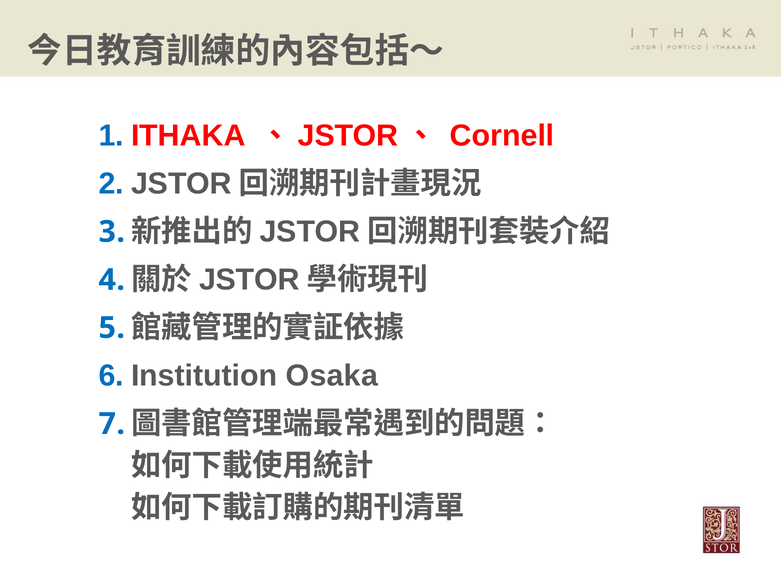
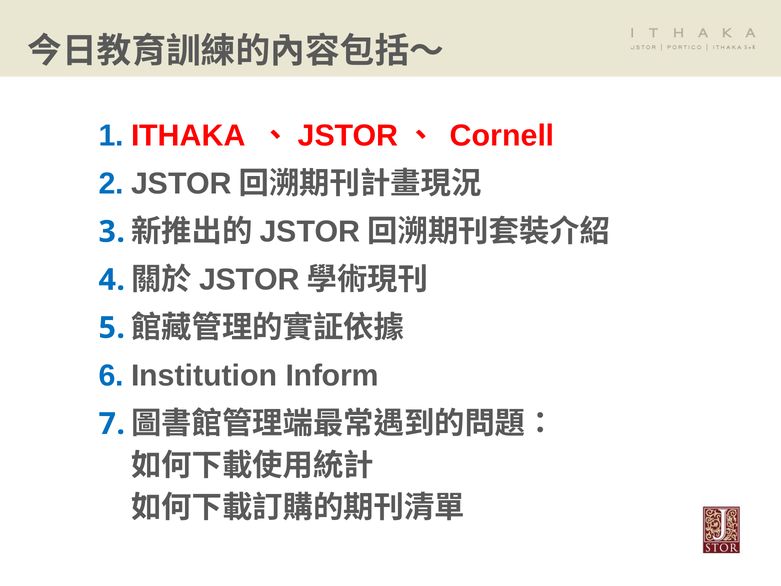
Osaka: Osaka -> Inform (332, 376)
